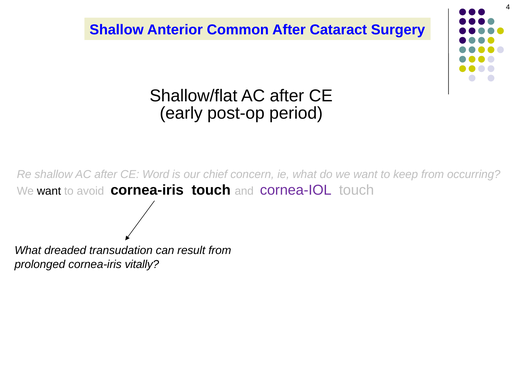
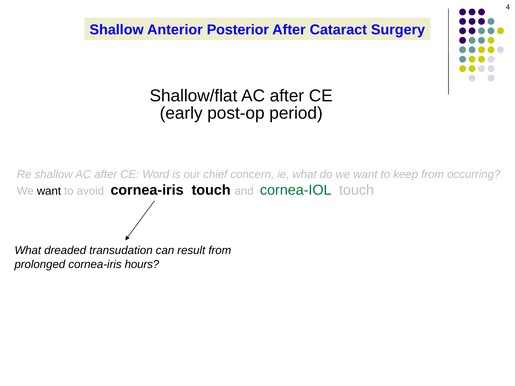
Common: Common -> Posterior (238, 30)
cornea-IOL colour: purple -> green (296, 190)
vitally: vitally -> hours (142, 264)
